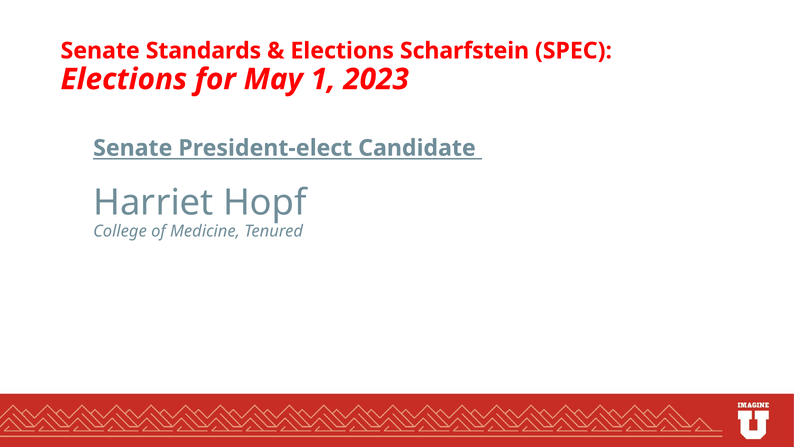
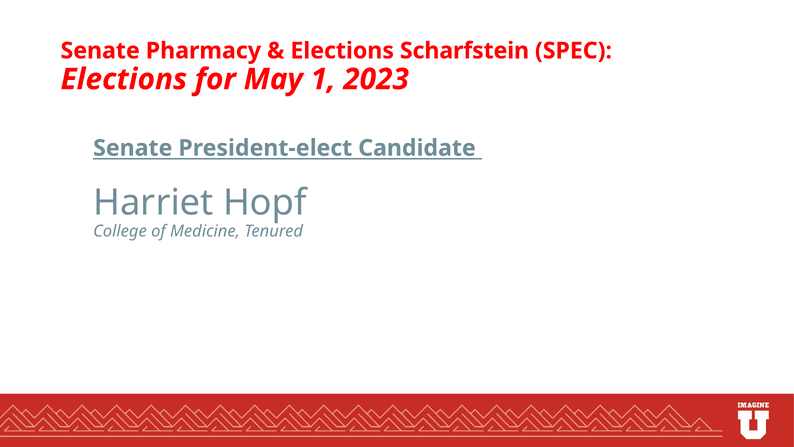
Standards: Standards -> Pharmacy (203, 51)
